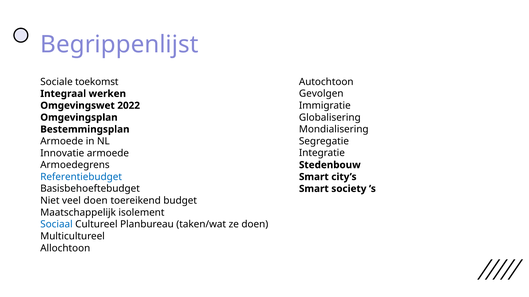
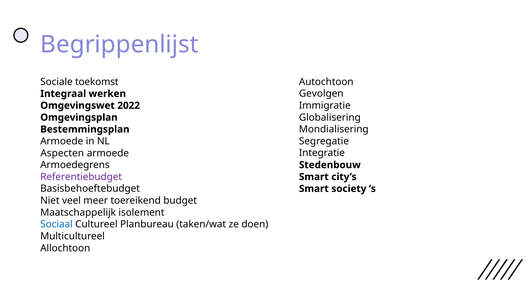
Innovatie: Innovatie -> Aspecten (62, 153)
Referentiebudget colour: blue -> purple (81, 177)
veel doen: doen -> meer (96, 201)
